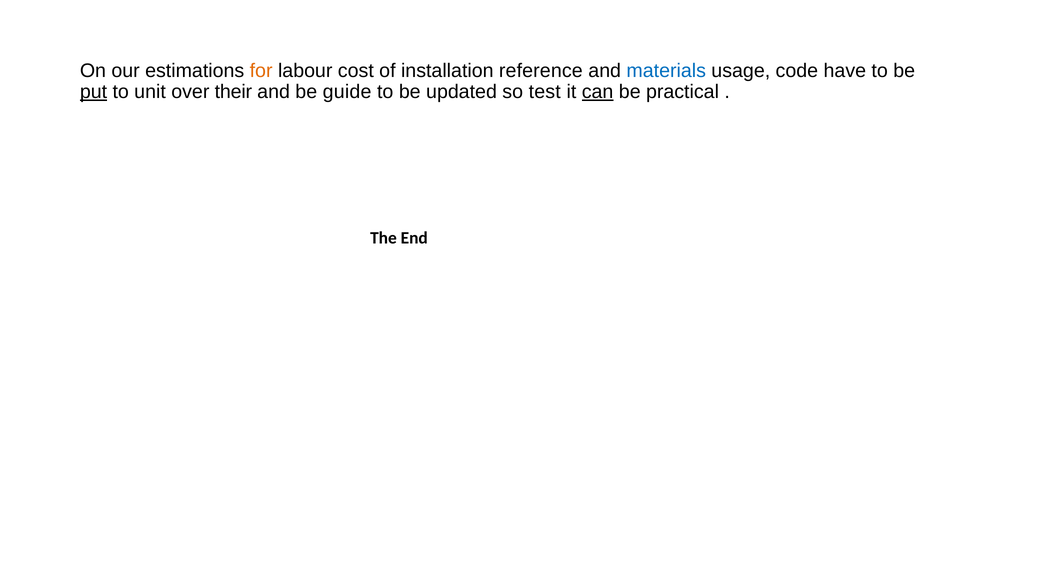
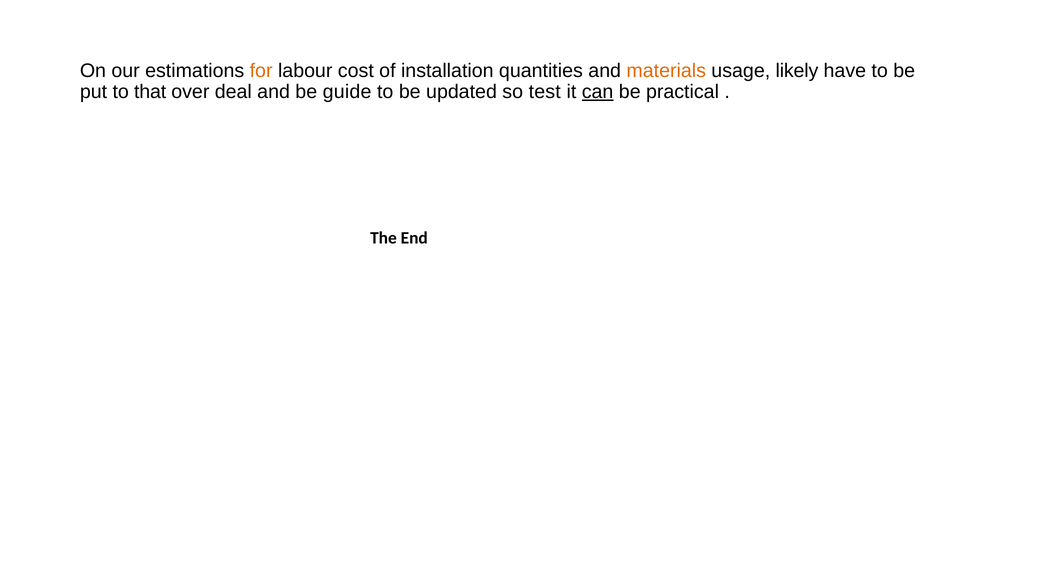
reference: reference -> quantities (541, 71)
materials colour: blue -> orange (666, 71)
code: code -> likely (797, 71)
put underline: present -> none (93, 92)
unit: unit -> that (150, 92)
their: their -> deal (233, 92)
